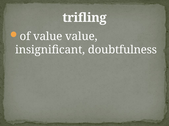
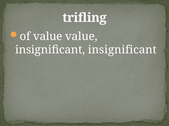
insignificant doubtfulness: doubtfulness -> insignificant (122, 50)
